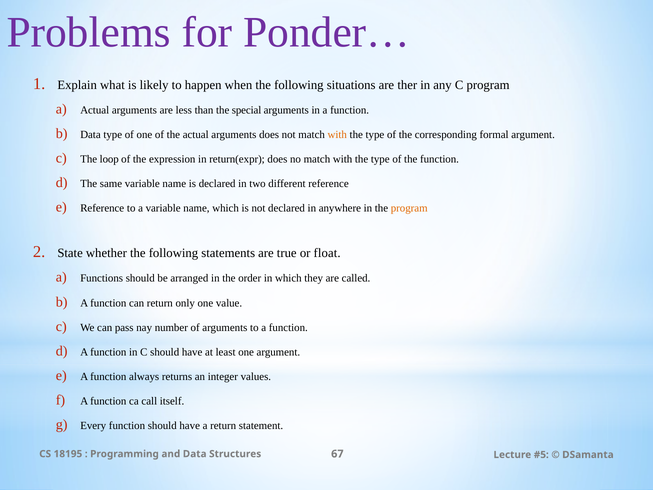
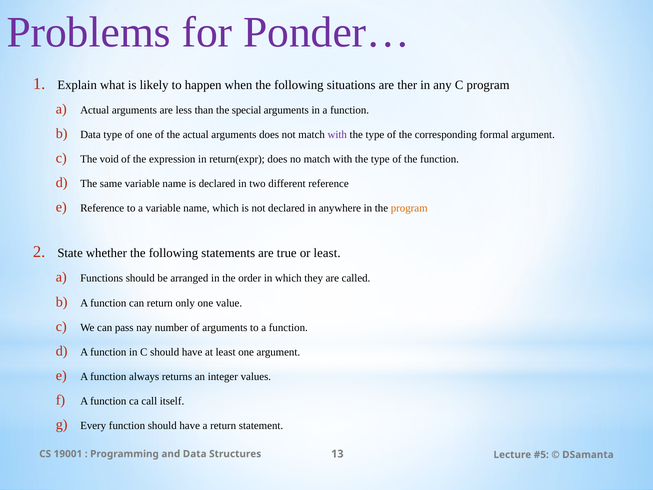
with colour: orange -> purple (337, 135)
loop: loop -> void (109, 159)
or float: float -> least (327, 253)
18195: 18195 -> 19001 (68, 454)
67: 67 -> 13 (337, 454)
